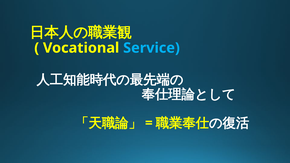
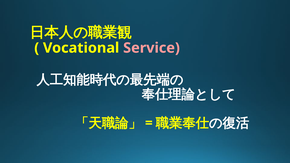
Service colour: light blue -> pink (151, 48)
